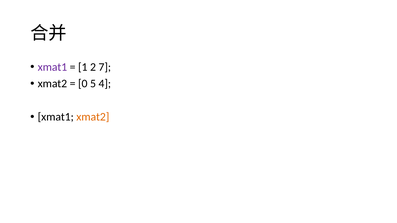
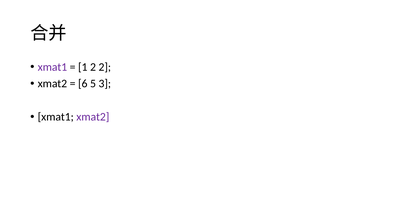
2 7: 7 -> 2 (105, 67)
0: 0 -> 6 (83, 84)
4: 4 -> 3 (105, 84)
xmat2 colour: orange -> purple (93, 117)
